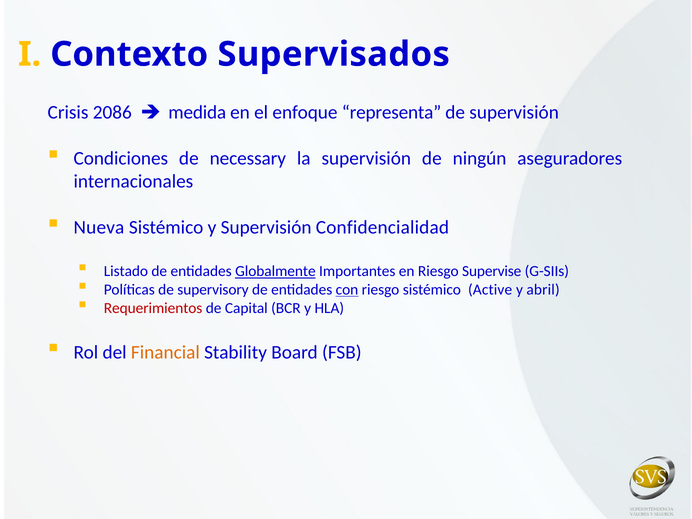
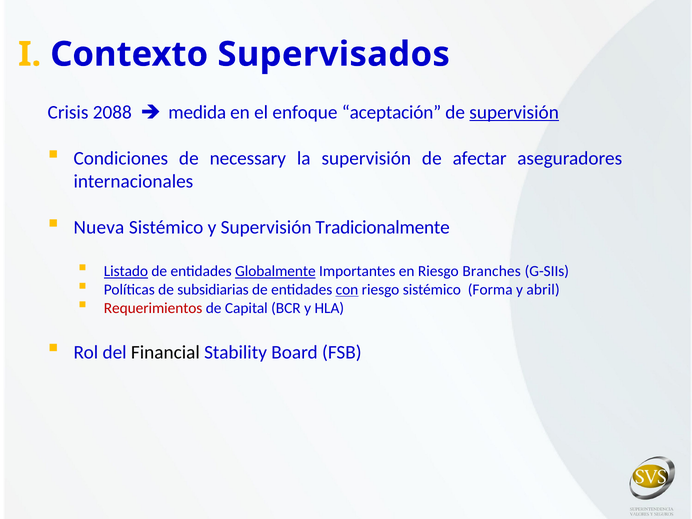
2086: 2086 -> 2088 (112, 112)
representa: representa -> aceptación (392, 112)
supervisión underline: none -> present (514, 112)
ningún: ningún -> afectar (480, 158)
Confidencialidad: Confidencialidad -> Tradicionalmente (383, 228)
Listado underline: none -> present (126, 271)
Supervise: Supervise -> Branches (492, 271)
supervisory: supervisory -> subsidiarias (213, 290)
Active: Active -> Forma (490, 290)
Financial colour: orange -> black (165, 352)
